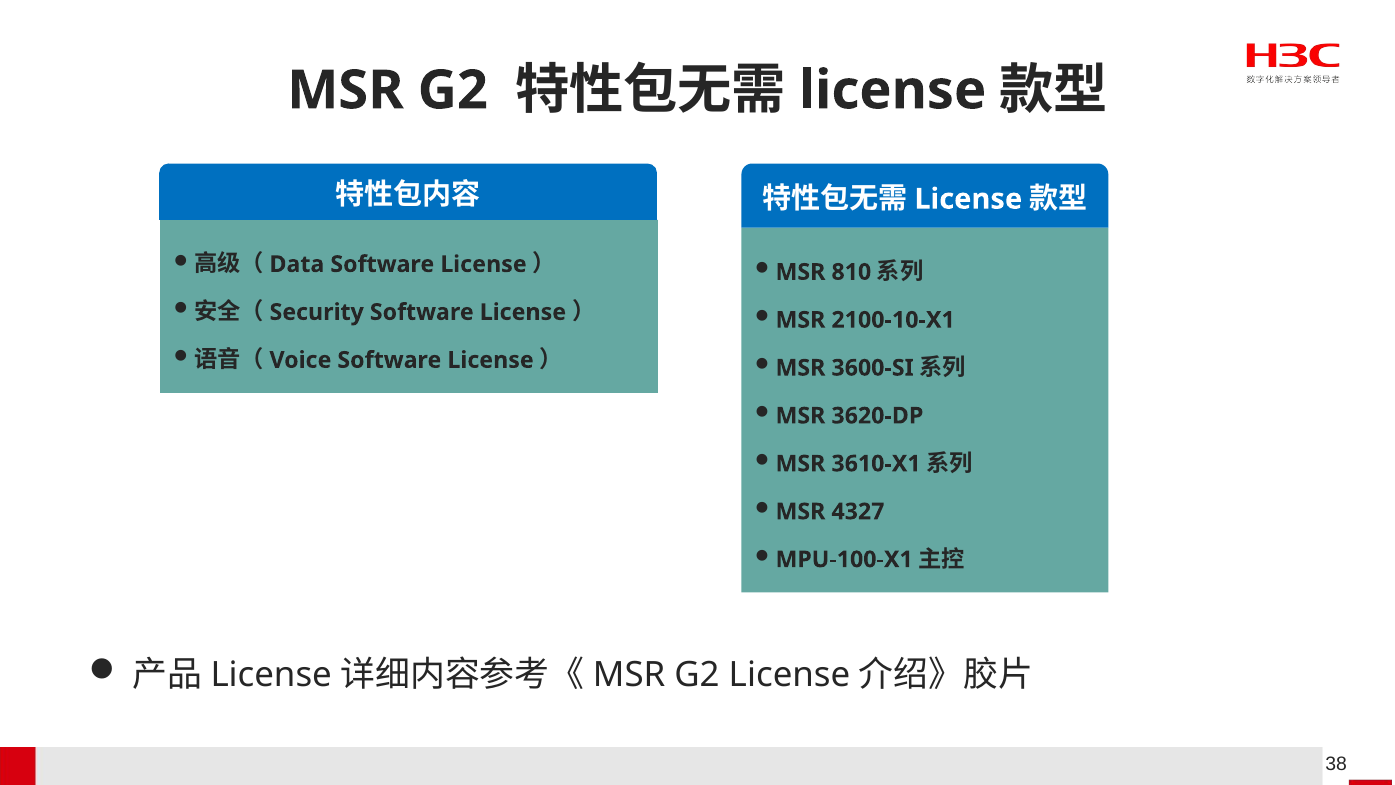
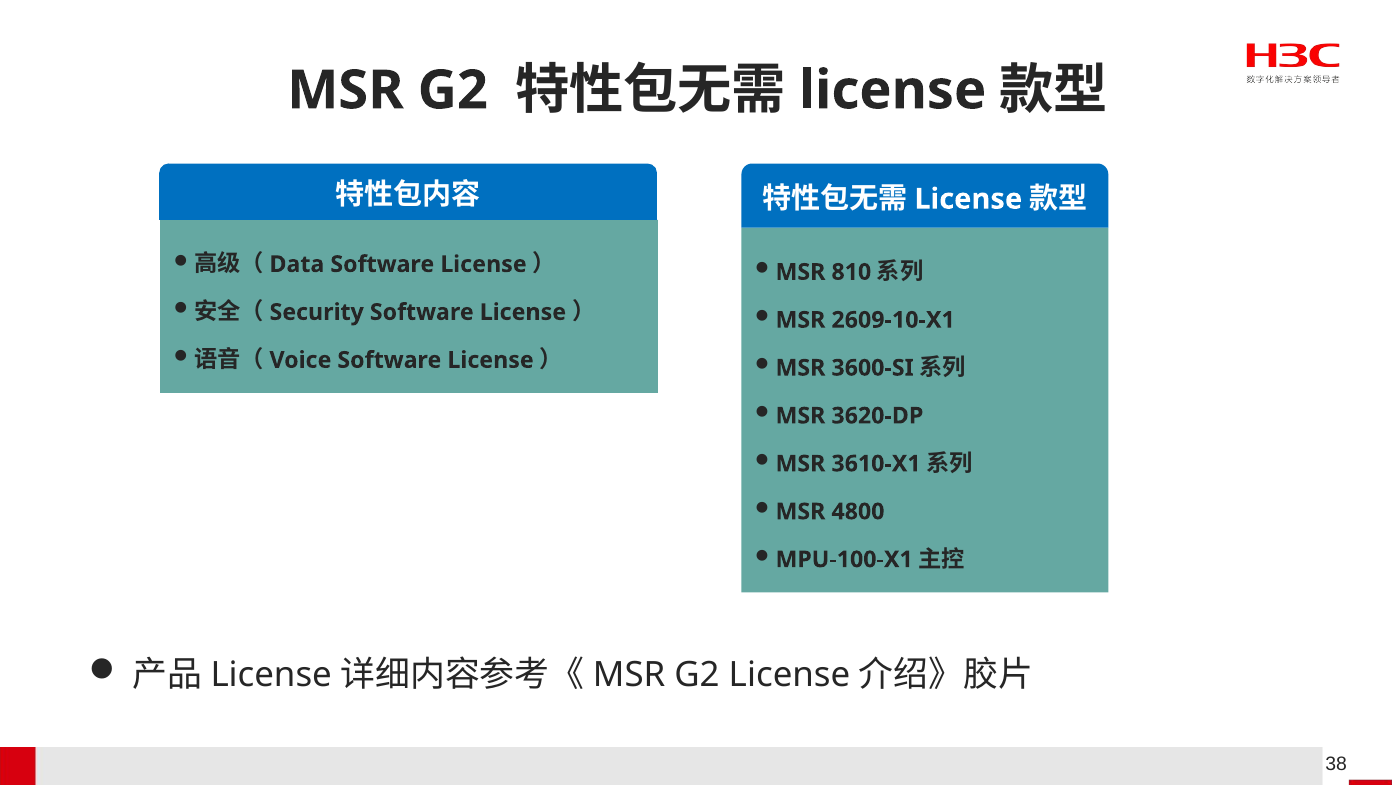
2100-10-X1: 2100-10-X1 -> 2609-10-X1 (893, 320)
4327: 4327 -> 4800 (858, 511)
